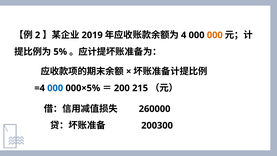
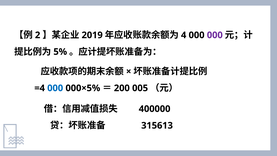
000 colour: orange -> purple (215, 35)
215: 215 -> 005 (140, 88)
260000: 260000 -> 400000 (155, 109)
200300: 200300 -> 315613 (157, 125)
